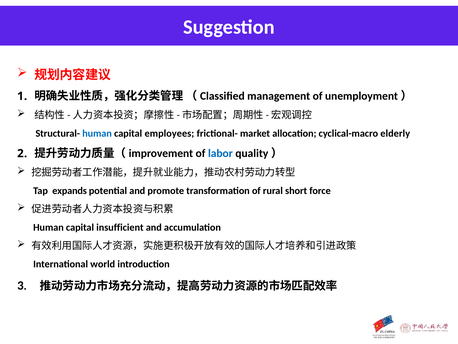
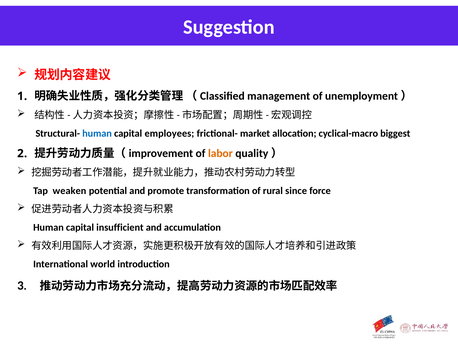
elderly: elderly -> biggest (395, 133)
labor colour: blue -> orange (220, 153)
expands: expands -> weaken (69, 191)
short: short -> since (296, 191)
